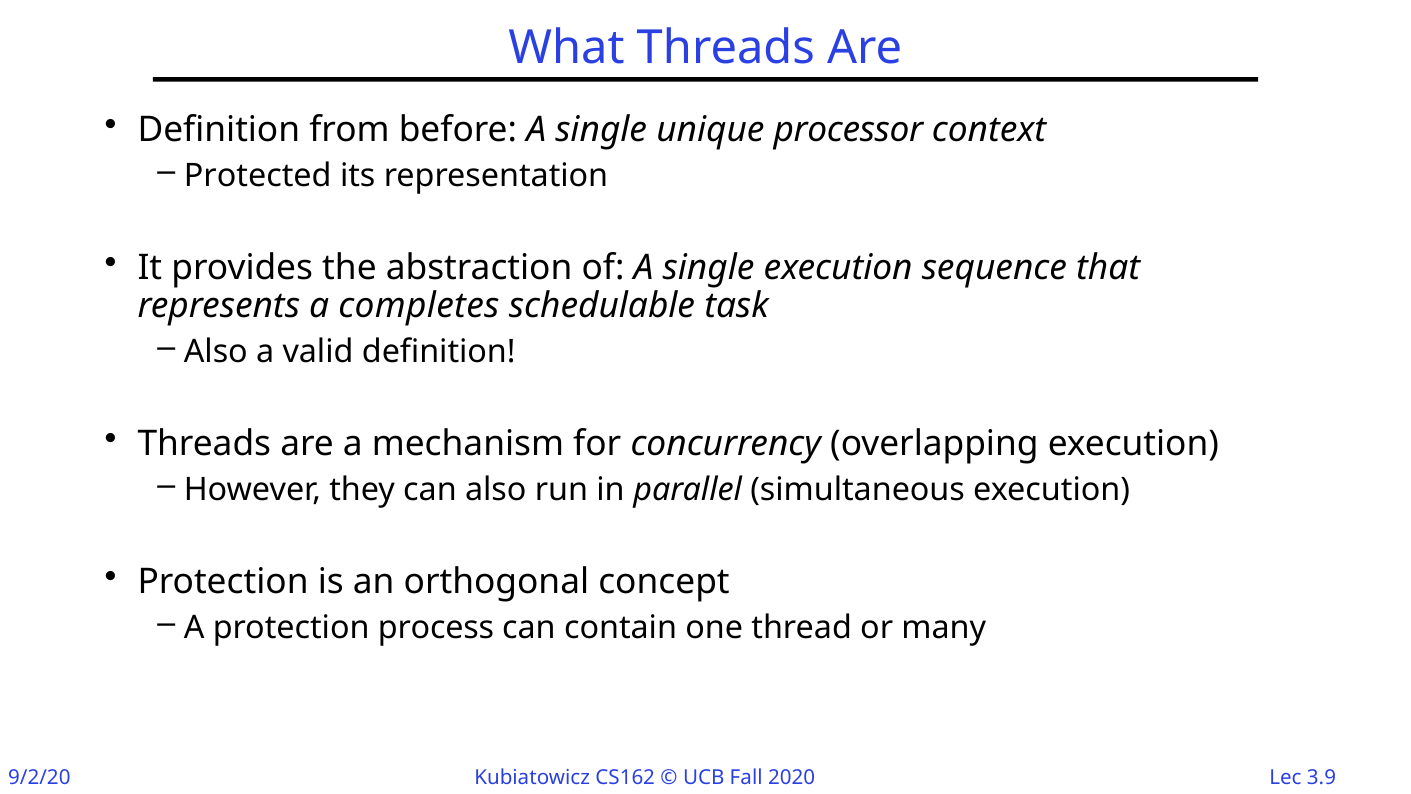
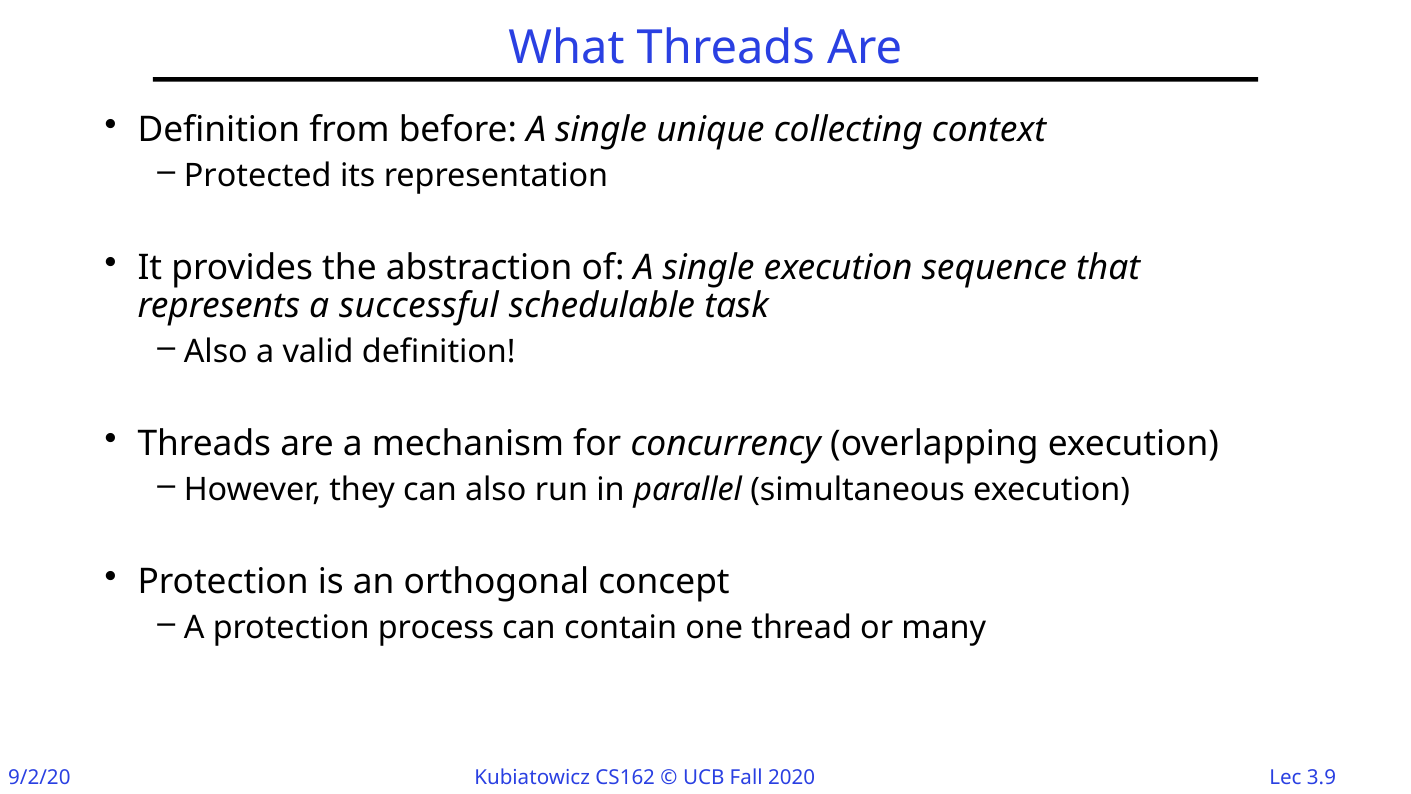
processor: processor -> collecting (848, 130)
completes: completes -> successful (419, 306)
